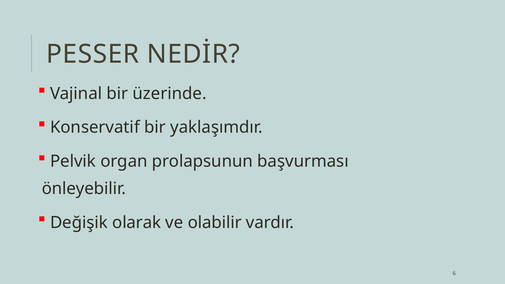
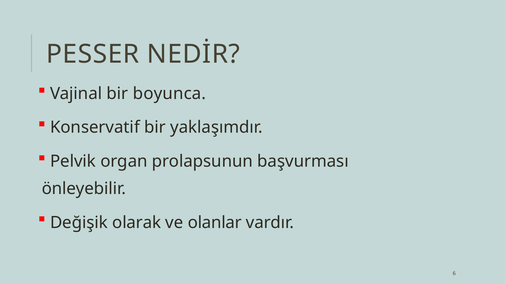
üzerinde: üzerinde -> boyunca (169, 94)
olabilir: olabilir -> olanlar (215, 222)
